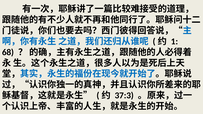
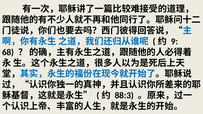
1: 1 -> 9 (175, 41)
37:3: 37:3 -> 88:3 (124, 96)
